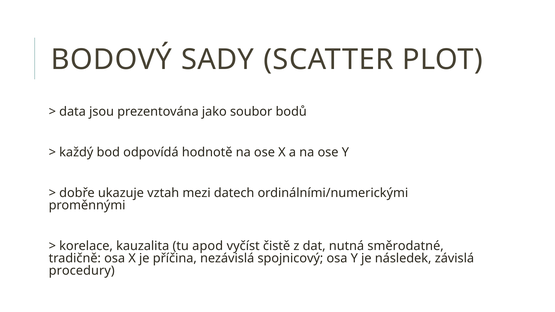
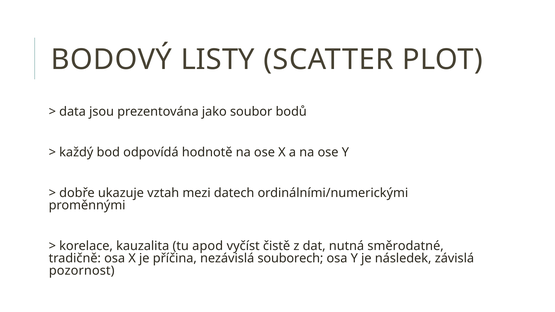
SADY: SADY -> LISTY (218, 60)
spojnicový: spojnicový -> souborech (290, 258)
procedury: procedury -> pozornost (82, 271)
